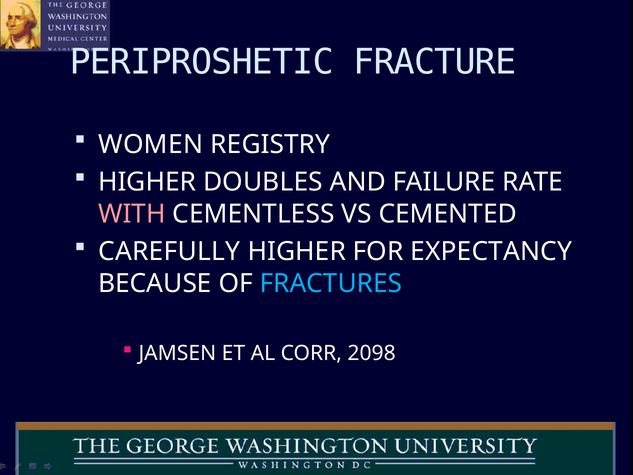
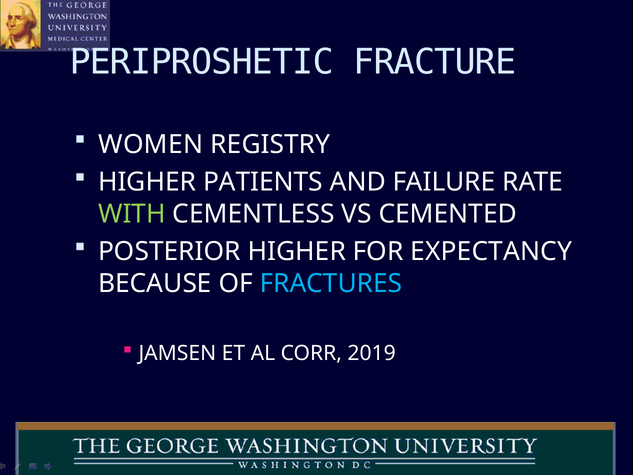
DOUBLES: DOUBLES -> PATIENTS (263, 182)
WITH colour: pink -> light green (132, 214)
CAREFULLY: CAREFULLY -> POSTERIOR (169, 252)
2098: 2098 -> 2019 (372, 353)
